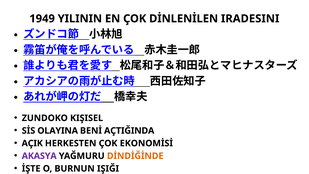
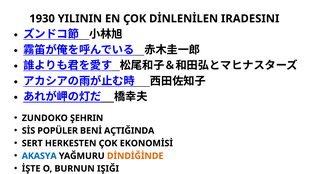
1949: 1949 -> 1930 (42, 19)
KIŞISEL: KIŞISEL -> ŞEHRIN (87, 118)
OLAYINA: OLAYINA -> POPÜLER (58, 131)
AÇIK: AÇIK -> SERT (32, 143)
AKASYA colour: purple -> blue (39, 156)
